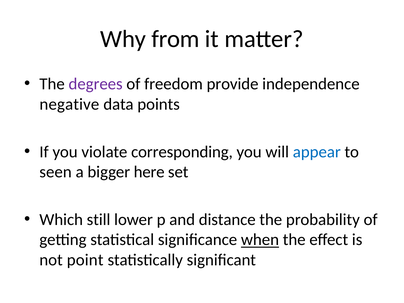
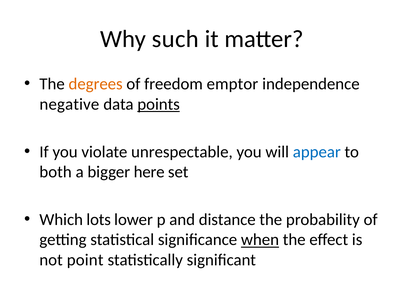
from: from -> such (175, 39)
degrees colour: purple -> orange (96, 84)
provide: provide -> emptor (232, 84)
points underline: none -> present (159, 104)
corresponding: corresponding -> unrespectable (182, 152)
seen: seen -> both (56, 172)
still: still -> lots (99, 220)
